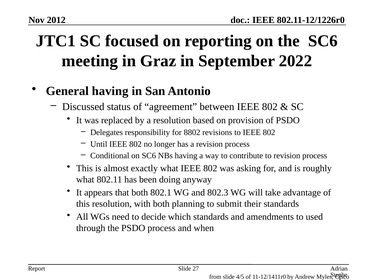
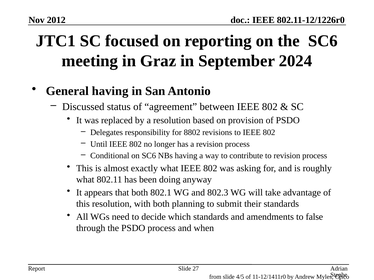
2022: 2022 -> 2024 (295, 61)
used: used -> false (314, 217)
